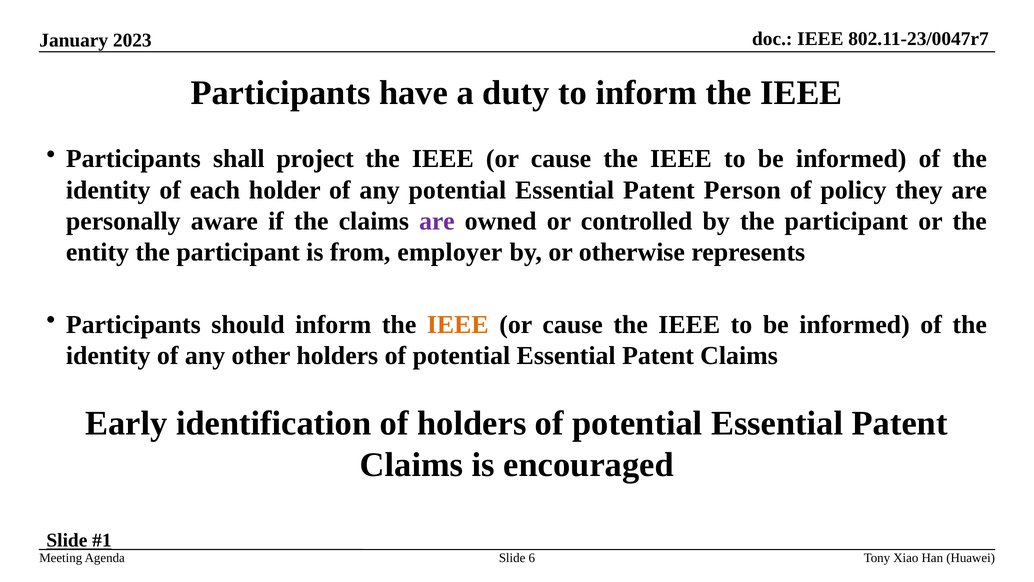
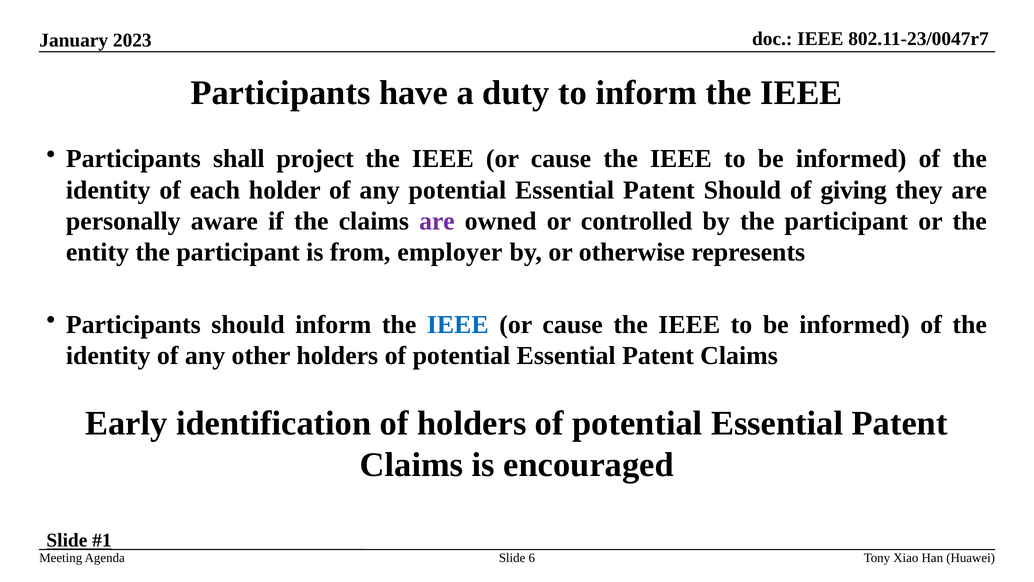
Patent Person: Person -> Should (742, 190)
policy: policy -> giving (854, 190)
IEEE colour: orange -> blue (458, 324)
